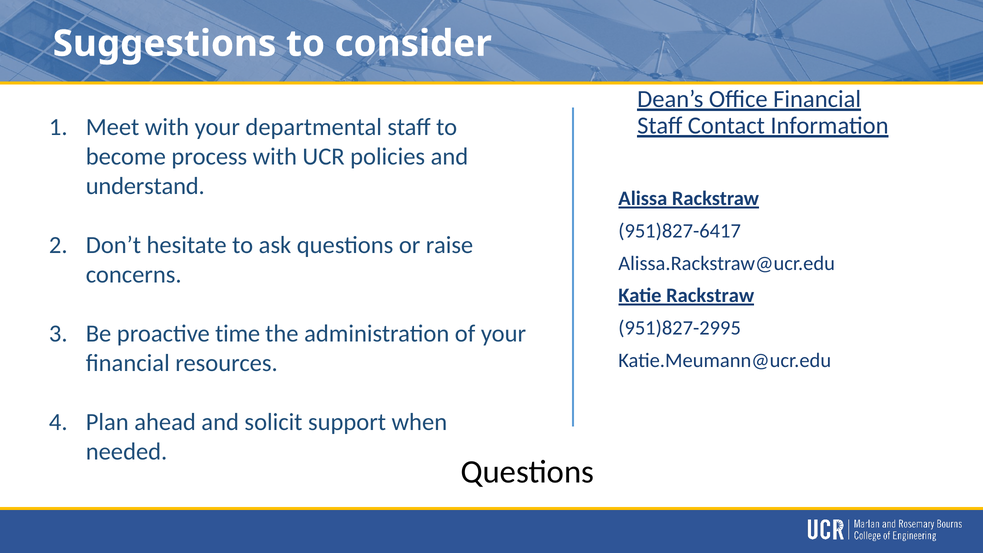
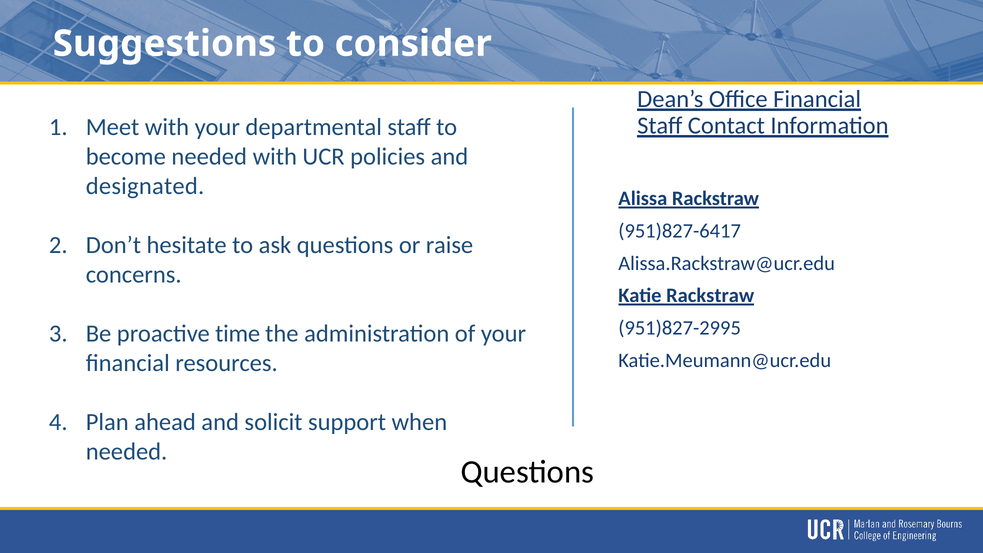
become process: process -> needed (209, 157)
understand: understand -> designated (145, 186)
